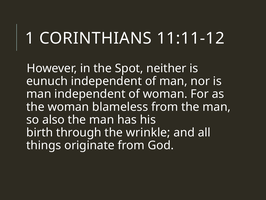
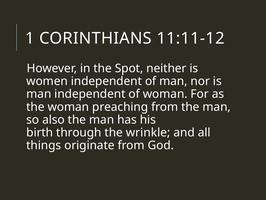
eunuch: eunuch -> women (47, 81)
blameless: blameless -> preaching (120, 107)
